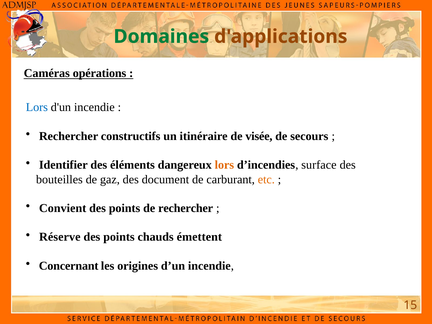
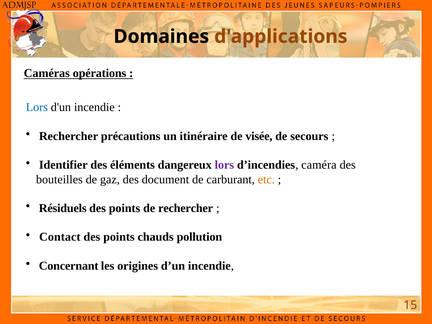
Domaines colour: green -> black (161, 37)
constructifs: constructifs -> précautions (131, 136)
lors colour: orange -> purple (224, 165)
surface: surface -> caméra (319, 165)
Convient: Convient -> Résiduels (63, 208)
Réserve: Réserve -> Contact (60, 237)
émettent: émettent -> pollution (199, 237)
